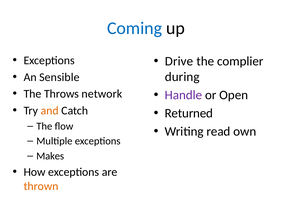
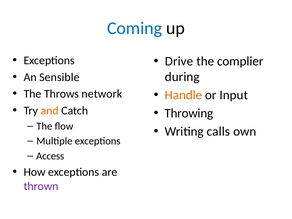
Handle colour: purple -> orange (183, 95)
Open: Open -> Input (234, 95)
Returned: Returned -> Throwing (189, 113)
read: read -> calls (218, 131)
Makes: Makes -> Access (50, 156)
thrown colour: orange -> purple (41, 186)
